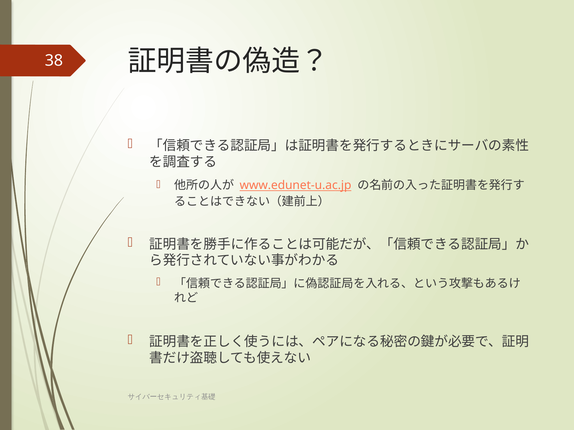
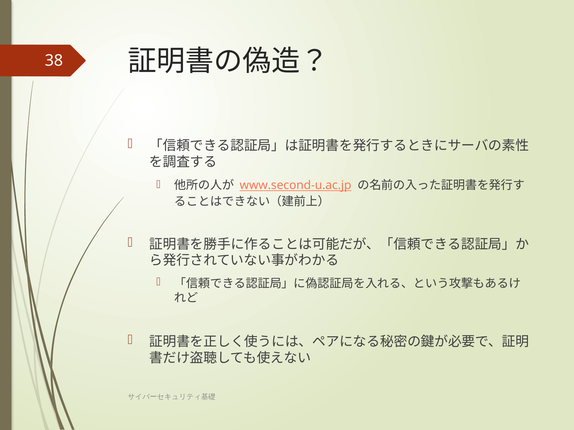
www.edunet-u.ac.jp: www.edunet-u.ac.jp -> www.second-u.ac.jp (296, 185)
